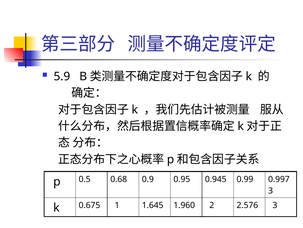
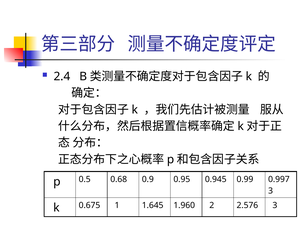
5.9: 5.9 -> 2.4 (62, 76)
